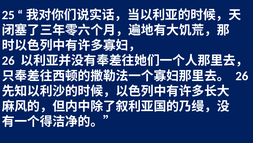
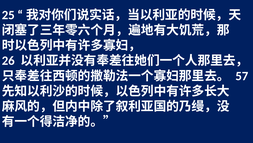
26: 26 -> 57 (242, 76)
